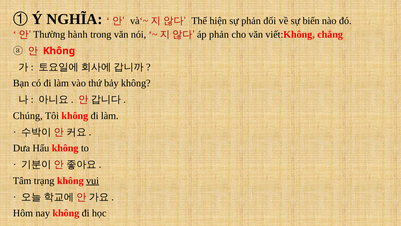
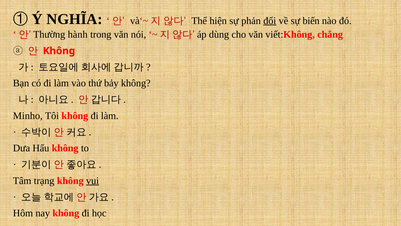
đối underline: none -> present (270, 21)
phản: phản -> dùng (219, 35)
Chúng: Chúng -> Minho (28, 116)
